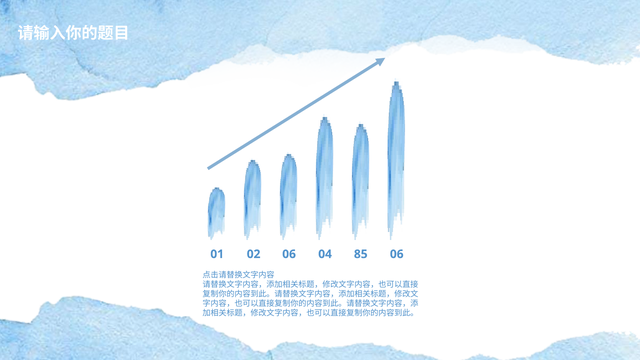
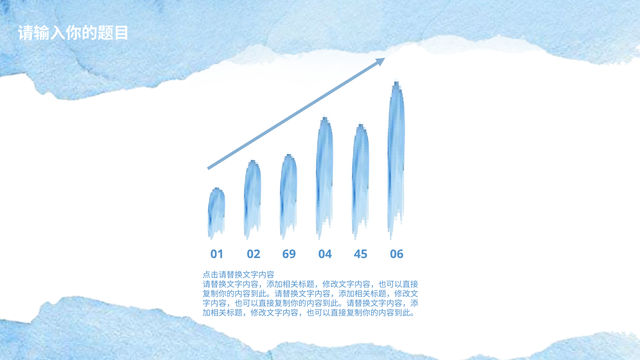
02 06: 06 -> 69 (289, 254)
85: 85 -> 45 (361, 254)
